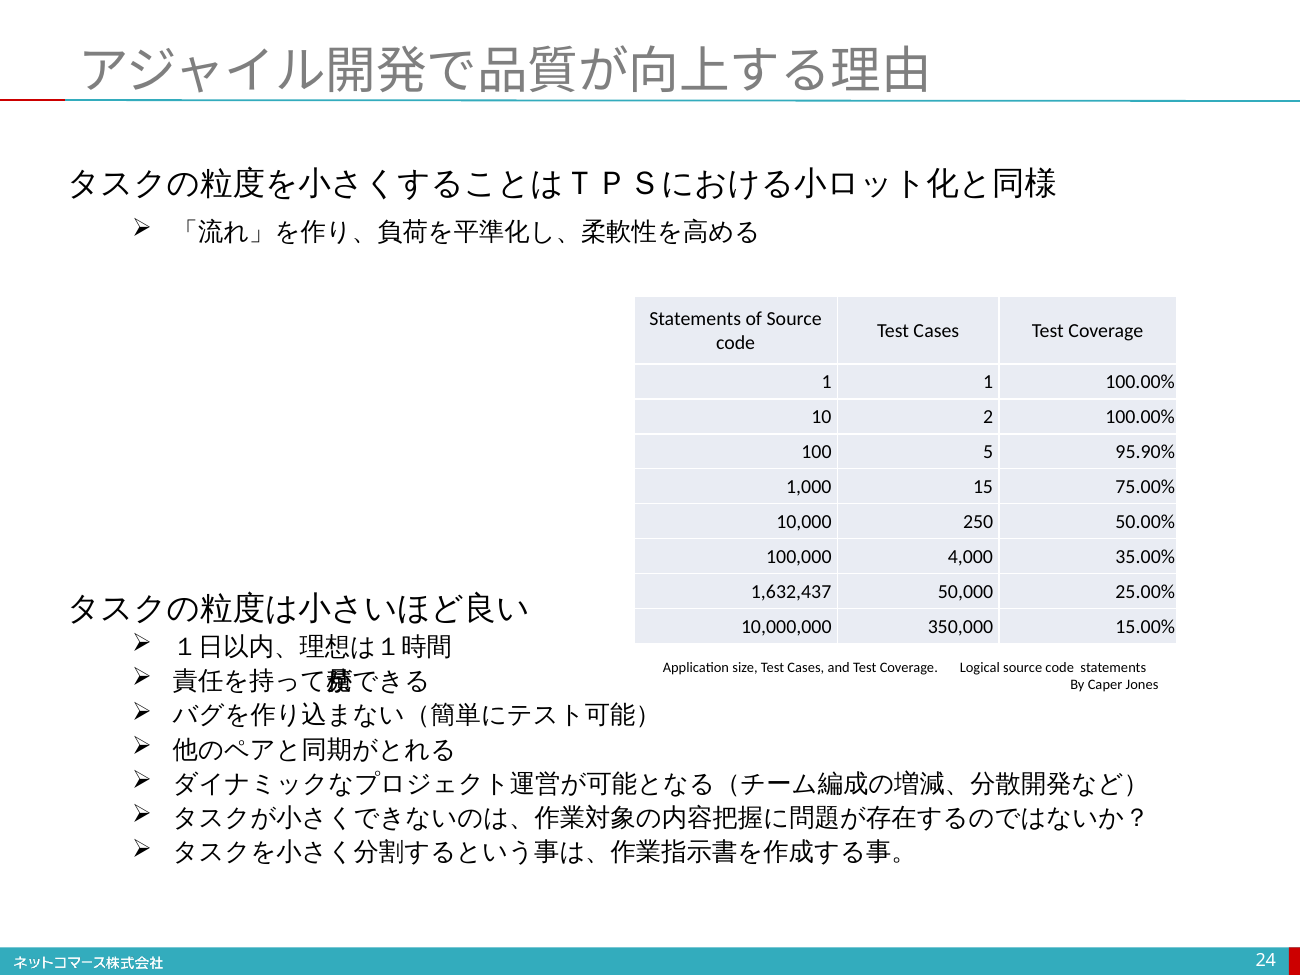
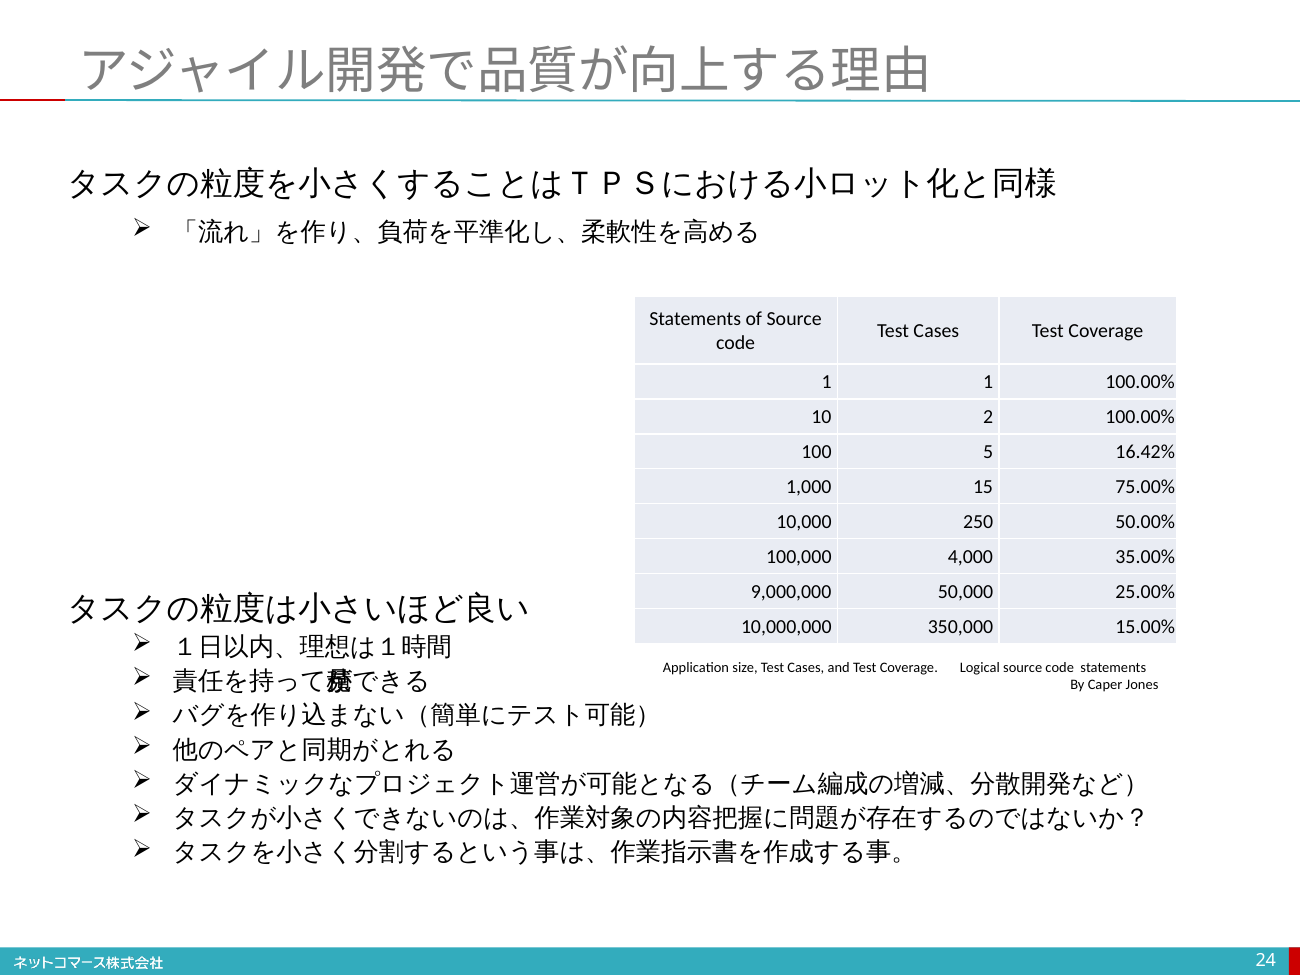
95.90%: 95.90% -> 16.42% (1145, 452)
1,632,437: 1,632,437 -> 9,000,000 (791, 592)
